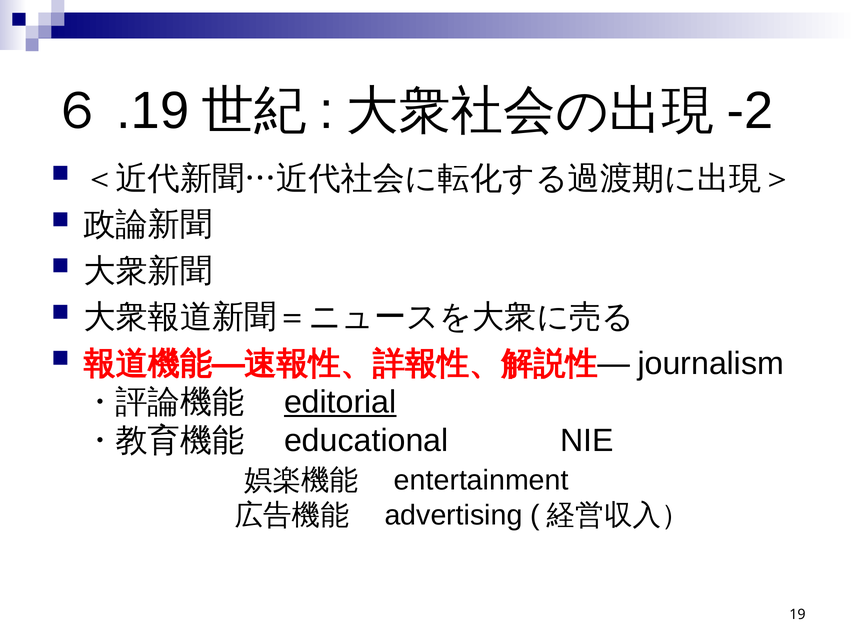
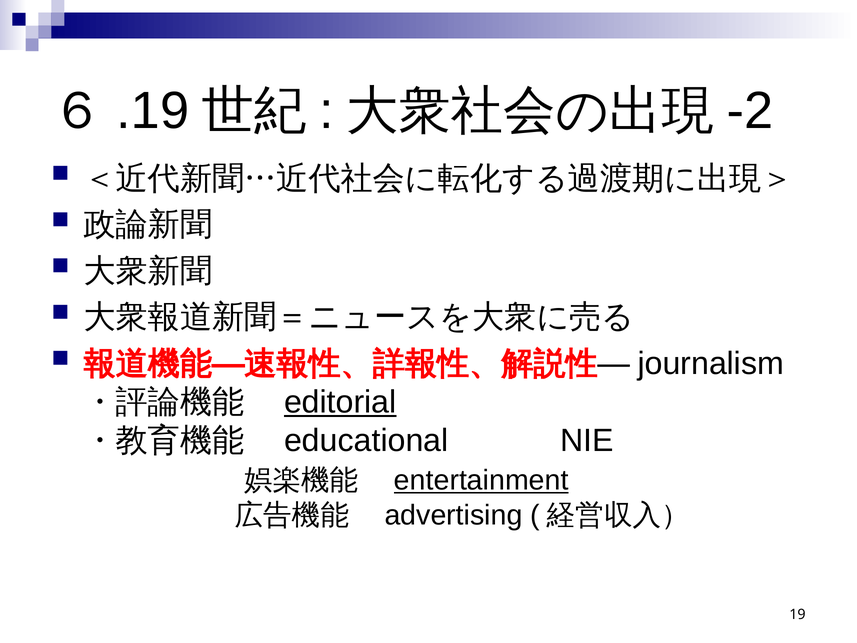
entertainment underline: none -> present (481, 480)
